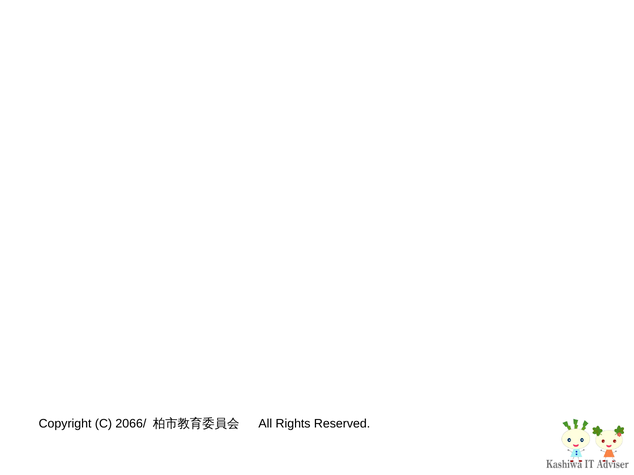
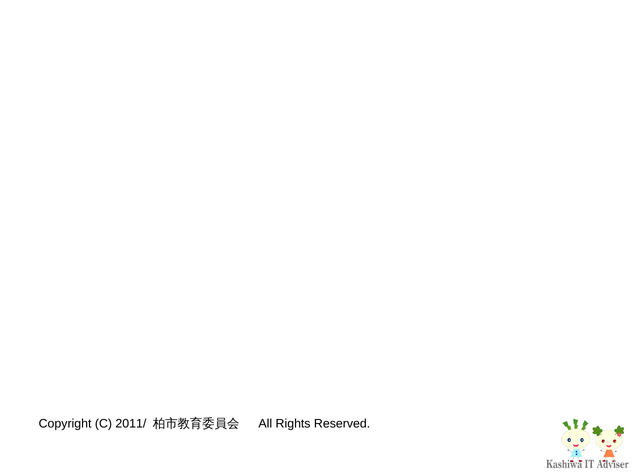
2066/: 2066/ -> 2011/ (131, 424)
